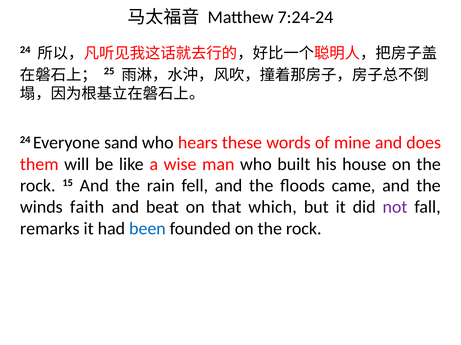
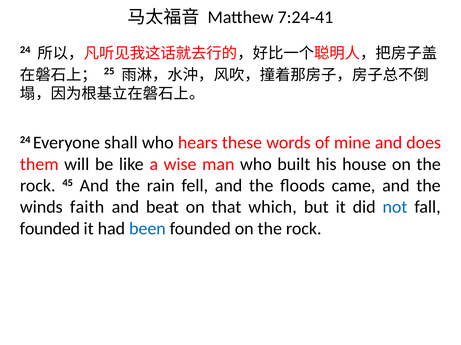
7:24-24: 7:24-24 -> 7:24-41 (305, 17)
sand: sand -> shall (121, 143)
15: 15 -> 45 (68, 183)
not colour: purple -> blue (395, 208)
remarks: remarks -> founded (50, 229)
